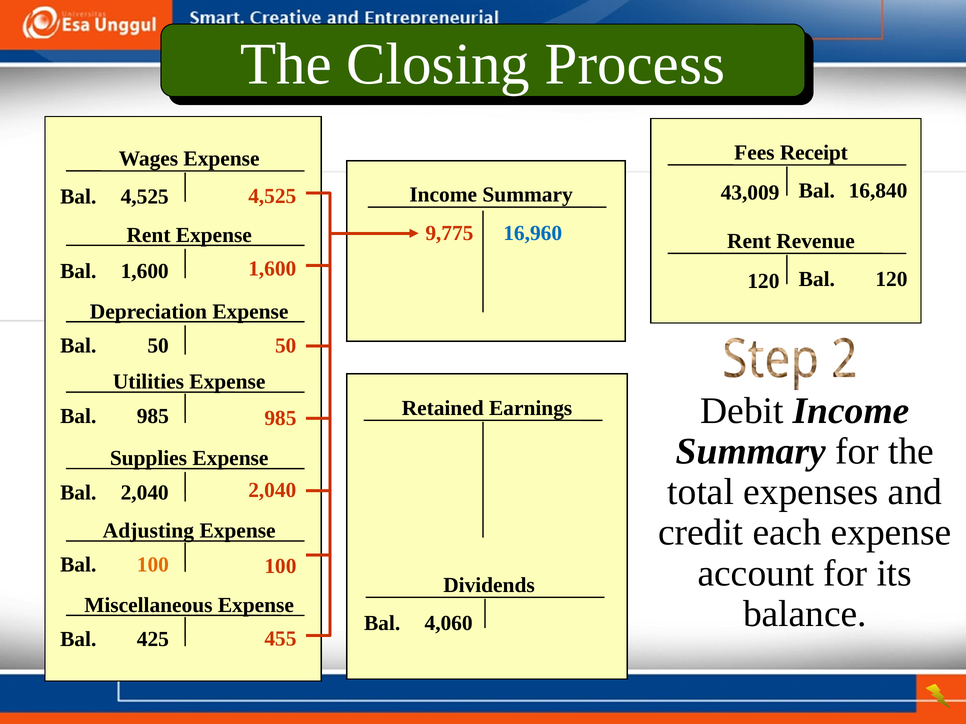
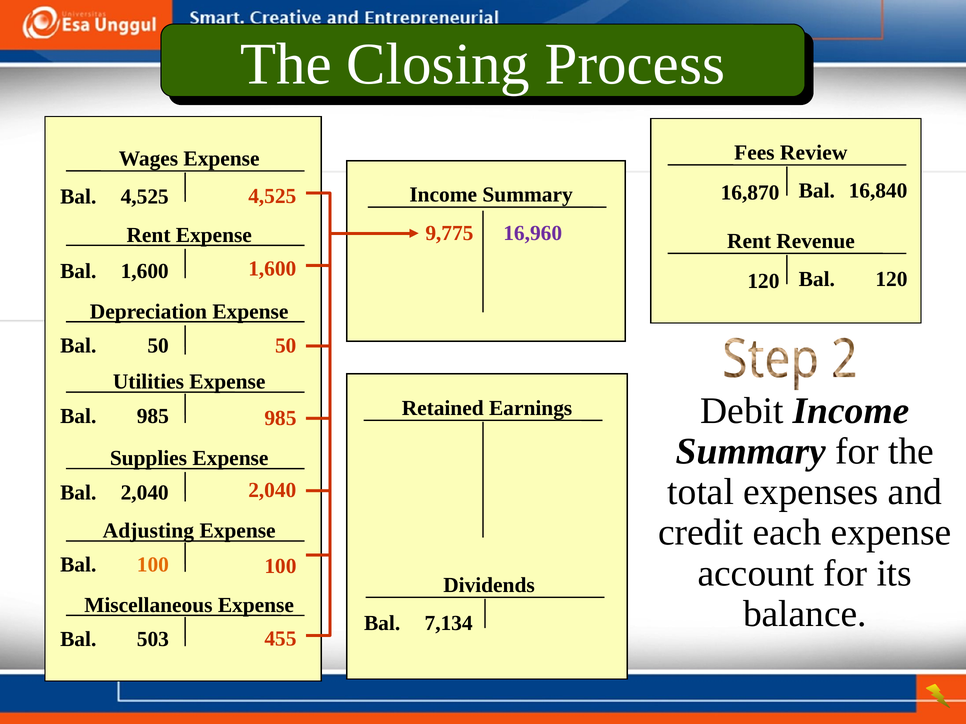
Receipt: Receipt -> Review (814, 153)
43,009: 43,009 -> 16,870 (750, 193)
16,960 colour: blue -> purple (533, 233)
4,060: 4,060 -> 7,134 (449, 624)
425: 425 -> 503 (153, 640)
